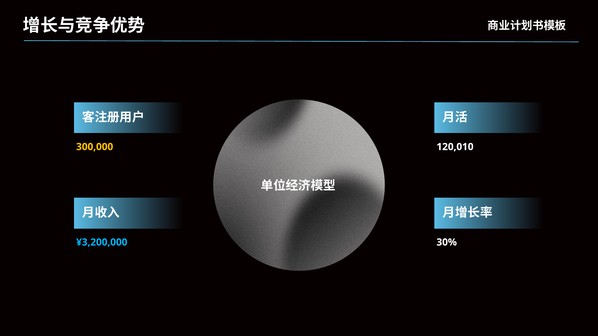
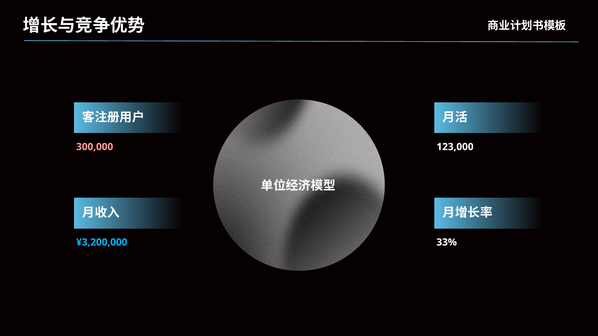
300,000 colour: yellow -> pink (95, 147)
120,010: 120,010 -> 123,000 (455, 147)
30%: 30% -> 33% (447, 243)
